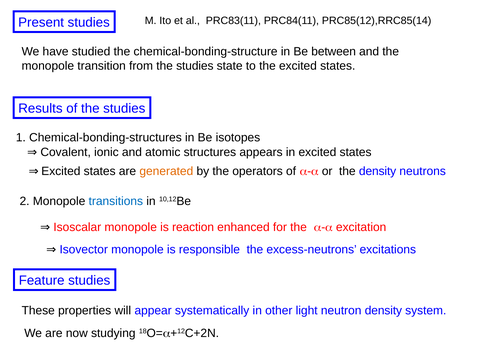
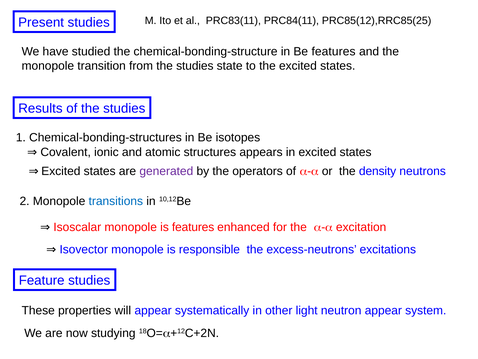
PRC85(12),RRC85(14: PRC85(12),RRC85(14 -> PRC85(12),RRC85(25 (377, 21)
Be between: between -> features (334, 51)
generated colour: orange -> purple (166, 171)
is reaction: reaction -> features (193, 227)
neutron density: density -> appear (383, 310)
